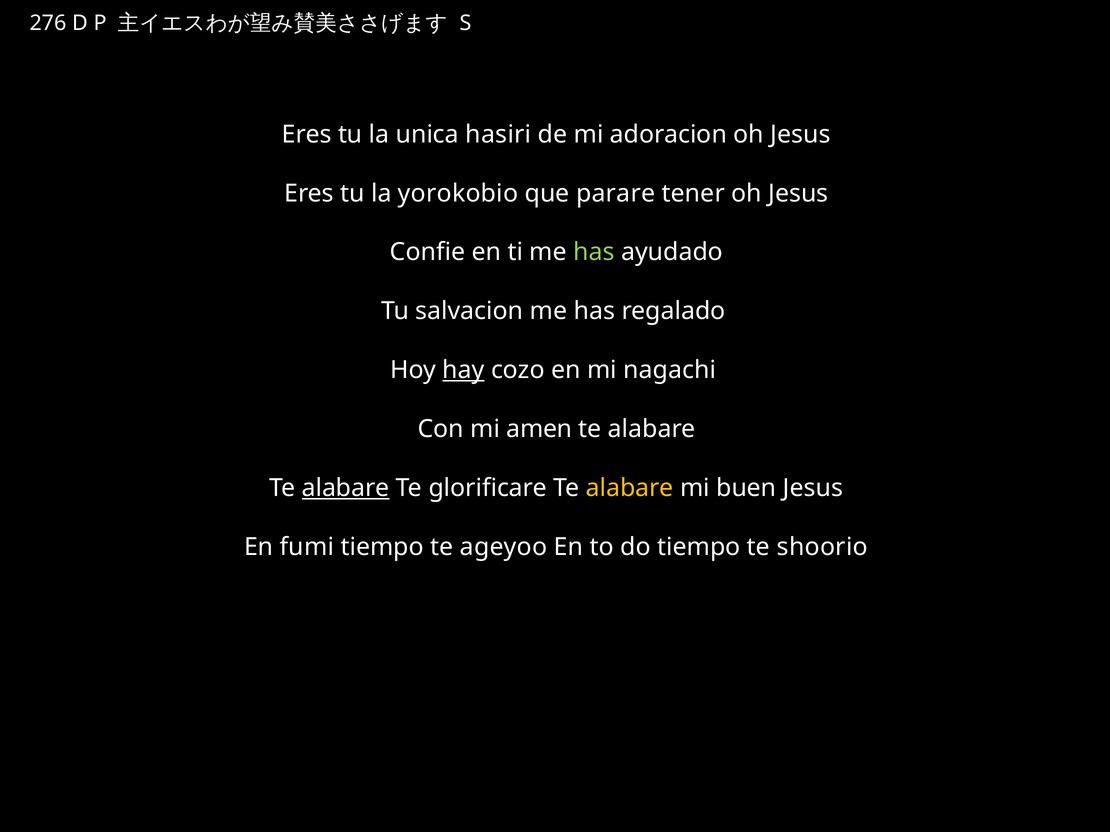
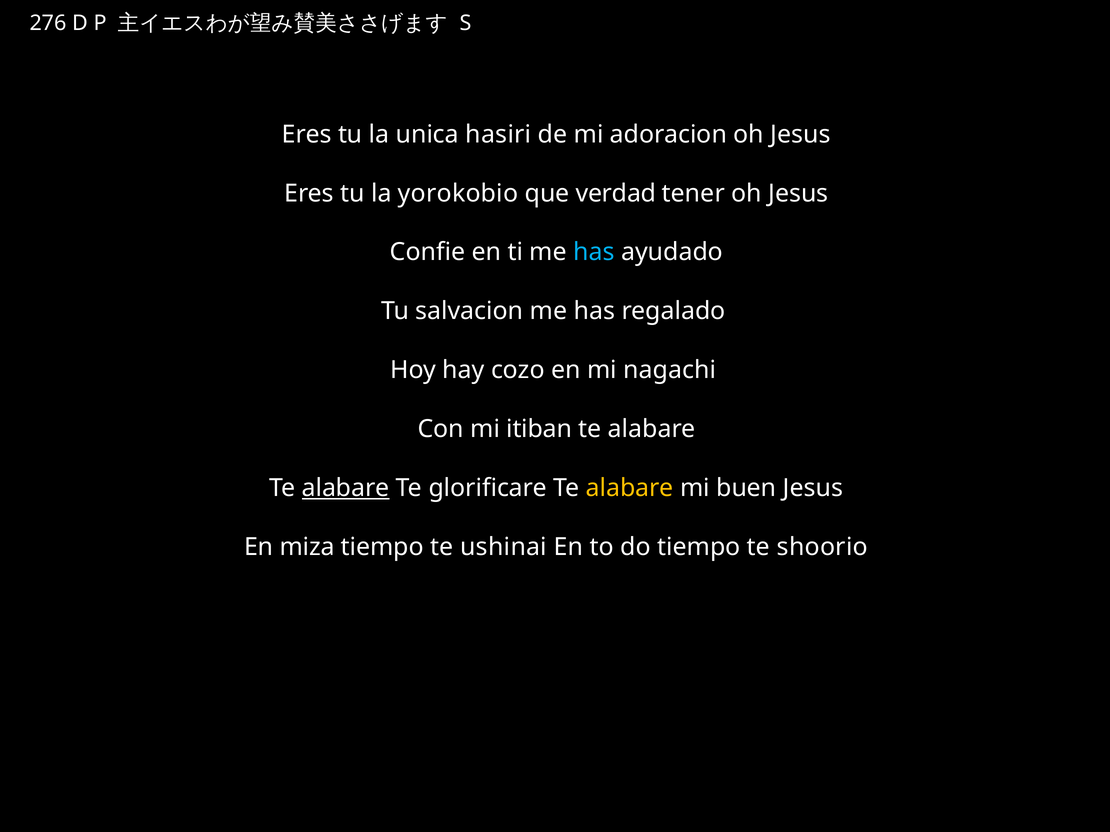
parare: parare -> verdad (616, 193)
has colour: light green -> light blue (594, 252)
hay underline: present -> none (463, 370)
amen: amen -> itiban (539, 429)
fumi: fumi -> miza (307, 547)
ageyoo: ageyoo -> ushinai (504, 547)
